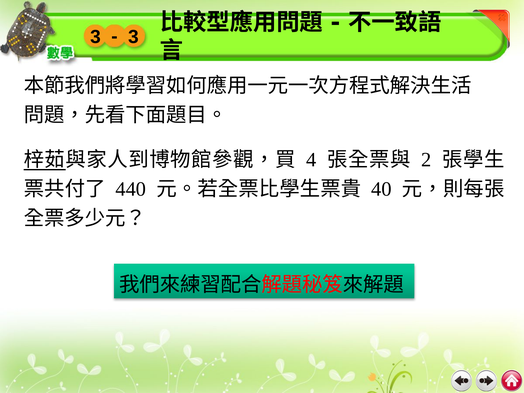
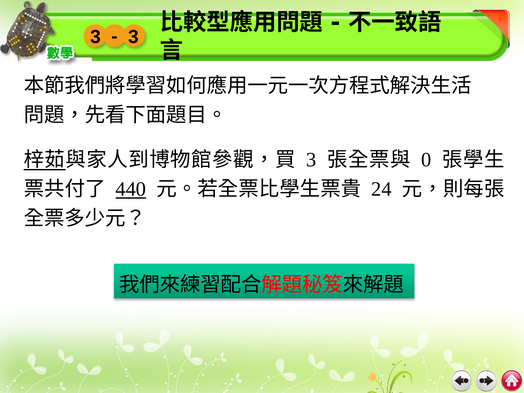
4: 4 -> 3 (311, 160)
2: 2 -> 0 (426, 160)
440 underline: none -> present (131, 189)
40: 40 -> 24 (381, 189)
